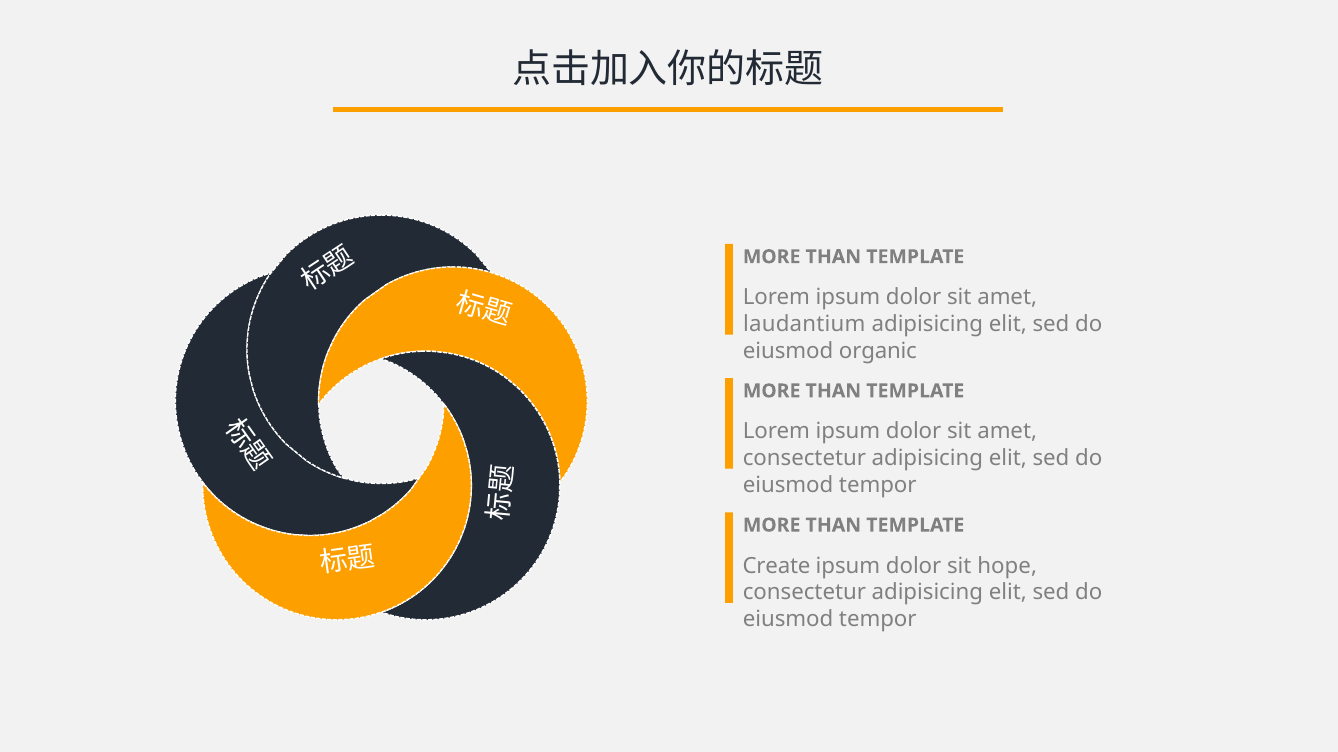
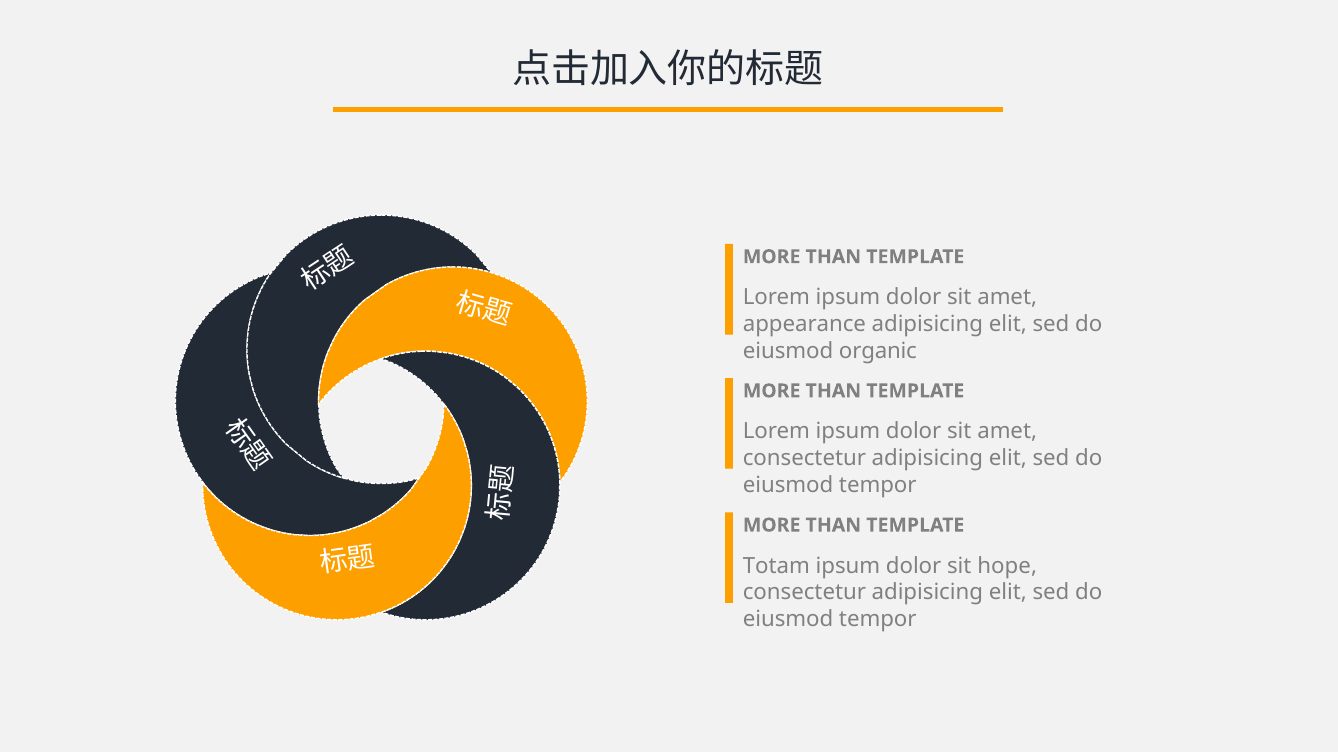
laudantium: laudantium -> appearance (804, 324)
Create: Create -> Totam (776, 566)
